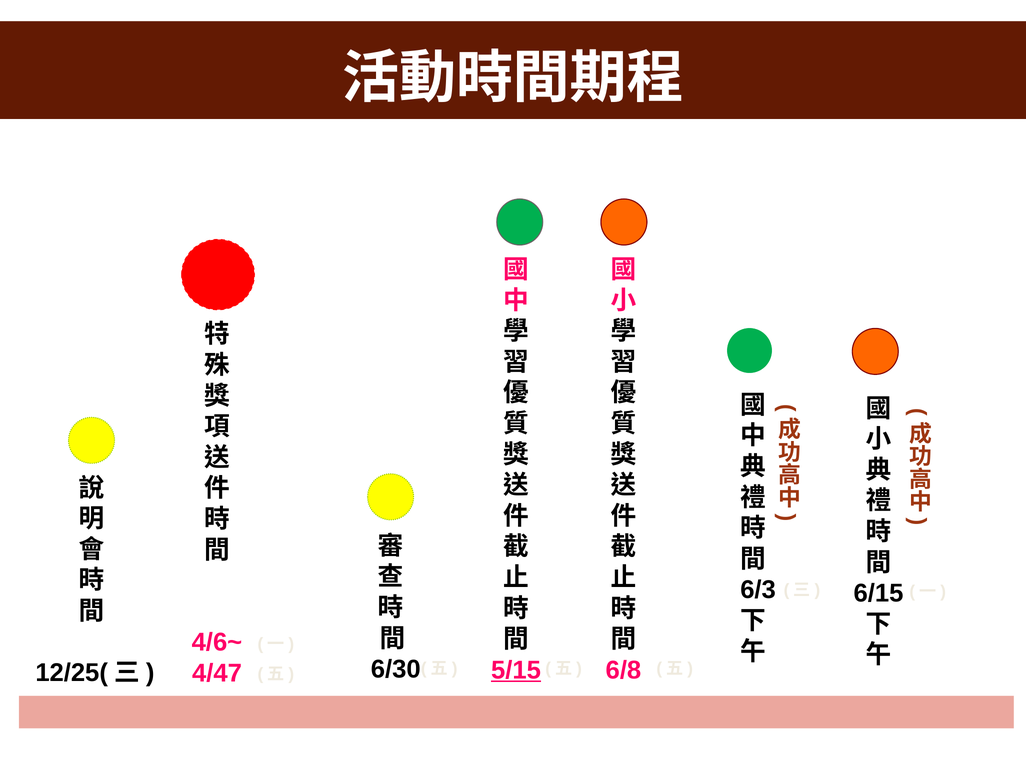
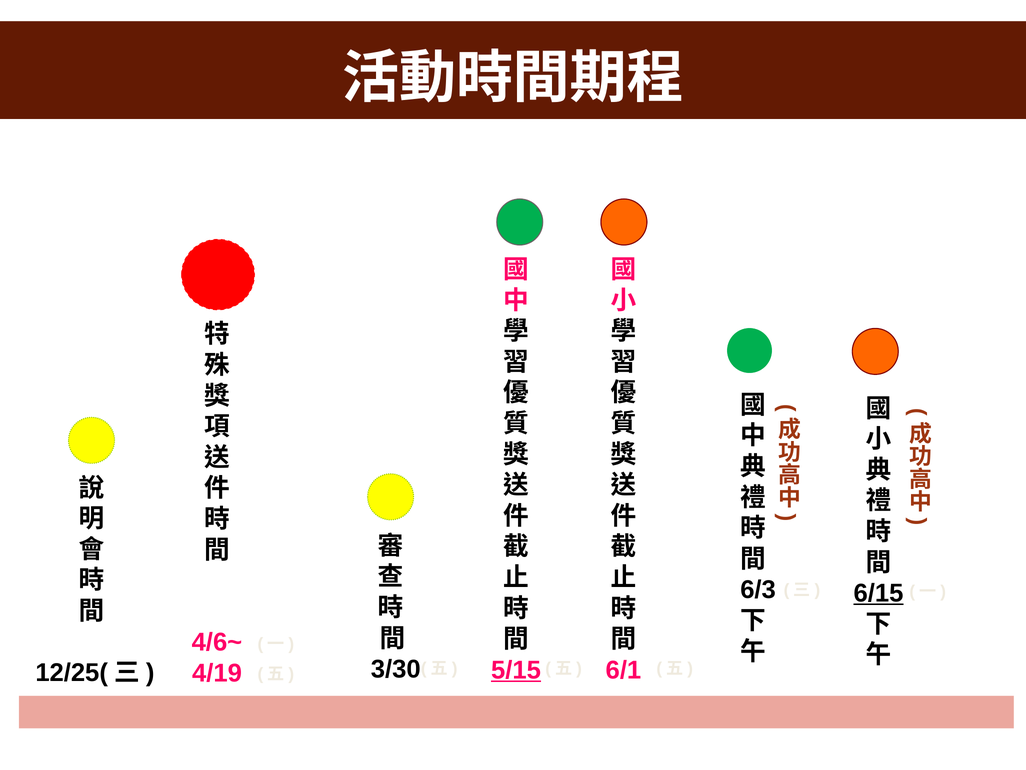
6/15 underline: none -> present (878, 593)
6/30: 6/30 -> 3/30 (396, 669)
6/8: 6/8 -> 6/1 (623, 670)
4/47: 4/47 -> 4/19 (217, 673)
